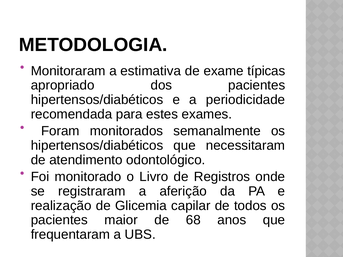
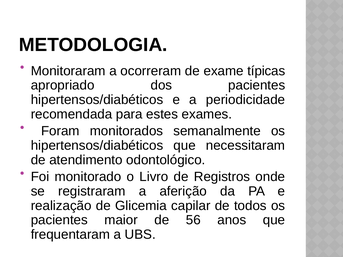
estimativa: estimativa -> ocorreram (151, 71)
68: 68 -> 56 (193, 220)
